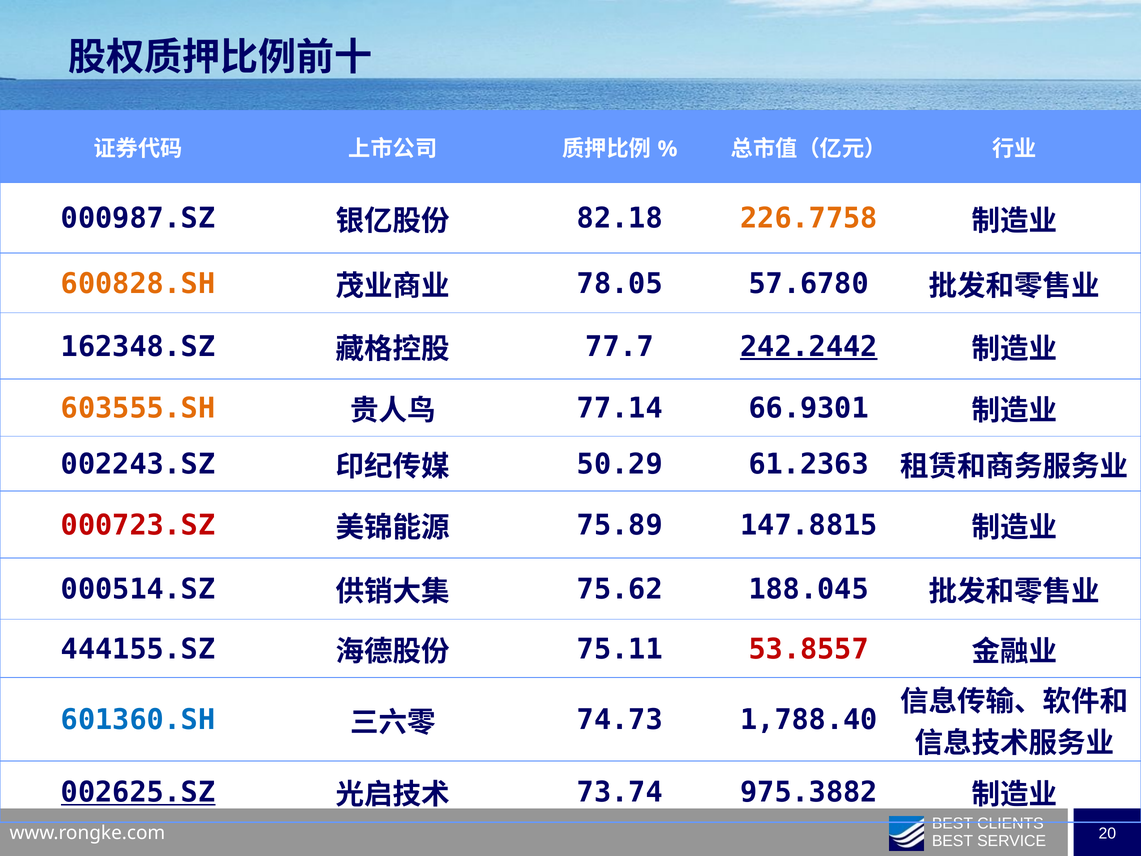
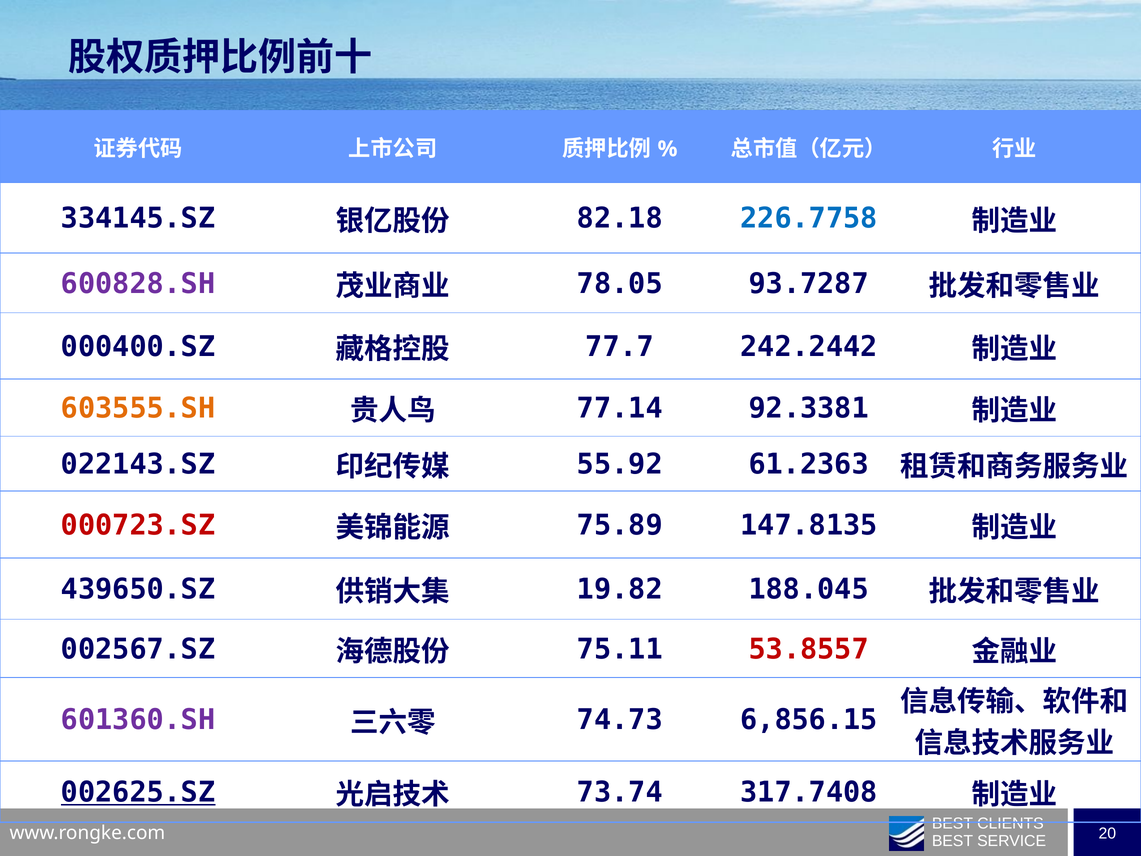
000987.SZ: 000987.SZ -> 334145.SZ (138, 218)
226.7758 colour: orange -> blue (809, 218)
600828.SH colour: orange -> purple (138, 284)
57.6780: 57.6780 -> 93.7287 (809, 284)
162348.SZ: 162348.SZ -> 000400.SZ (138, 347)
242.2442 underline: present -> none (809, 347)
66.9301: 66.9301 -> 92.3381 (809, 408)
002243.SZ: 002243.SZ -> 022143.SZ (138, 464)
50.29: 50.29 -> 55.92 (620, 464)
147.8815: 147.8815 -> 147.8135 (809, 525)
000514.SZ: 000514.SZ -> 439650.SZ (138, 589)
75.62: 75.62 -> 19.82 (620, 589)
444155.SZ: 444155.SZ -> 002567.SZ (138, 649)
601360.SH colour: blue -> purple (138, 720)
1,788.40: 1,788.40 -> 6,856.15 (809, 720)
975.3882: 975.3882 -> 317.7408 (809, 792)
